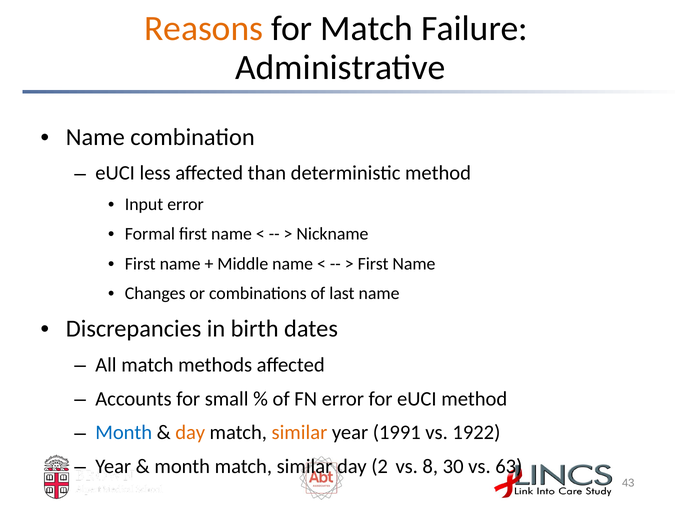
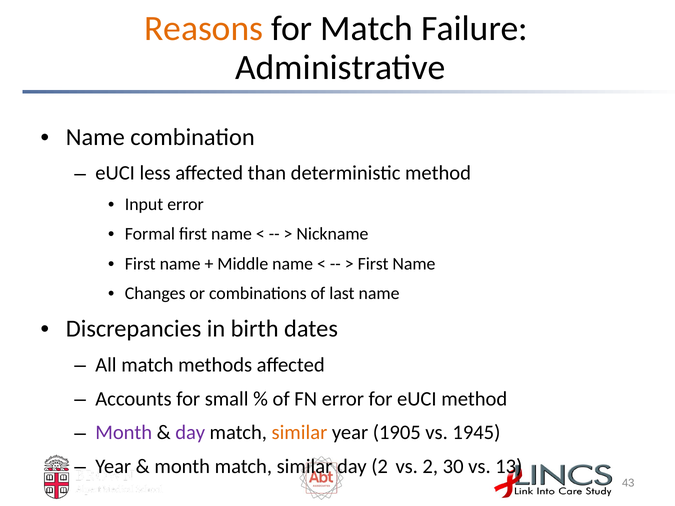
Month colour: blue -> purple (124, 433)
day colour: orange -> purple (190, 433)
1991: 1991 -> 1905 (397, 433)
1922: 1922 -> 1945 (476, 433)
vs 8: 8 -> 2 (430, 467)
63: 63 -> 13 (509, 467)
